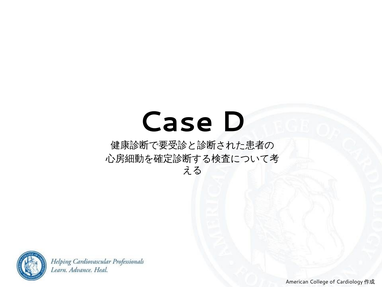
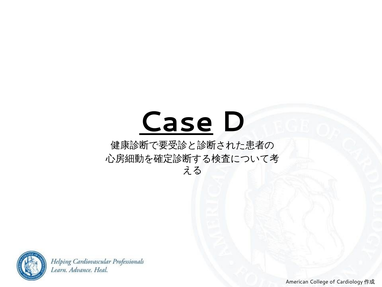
Case underline: none -> present (176, 122)
